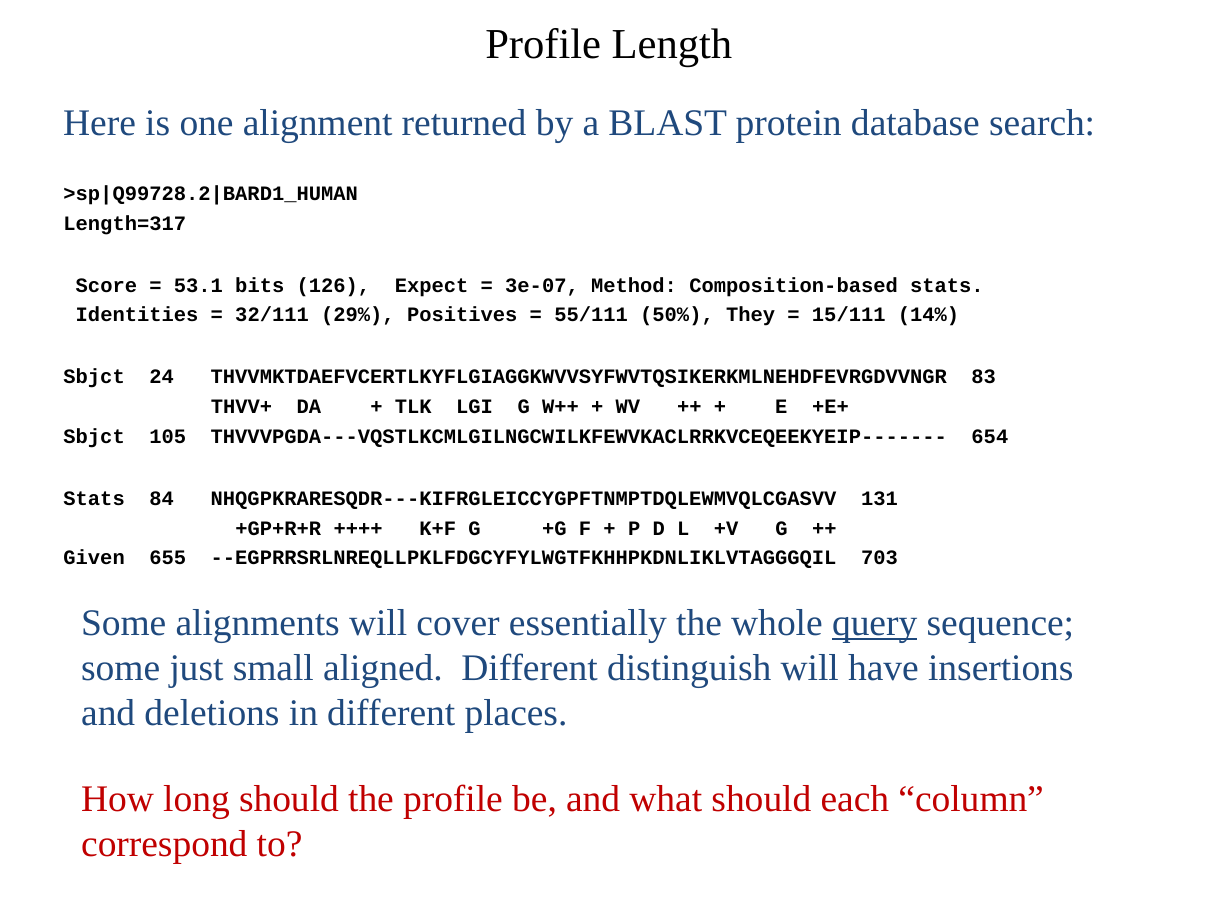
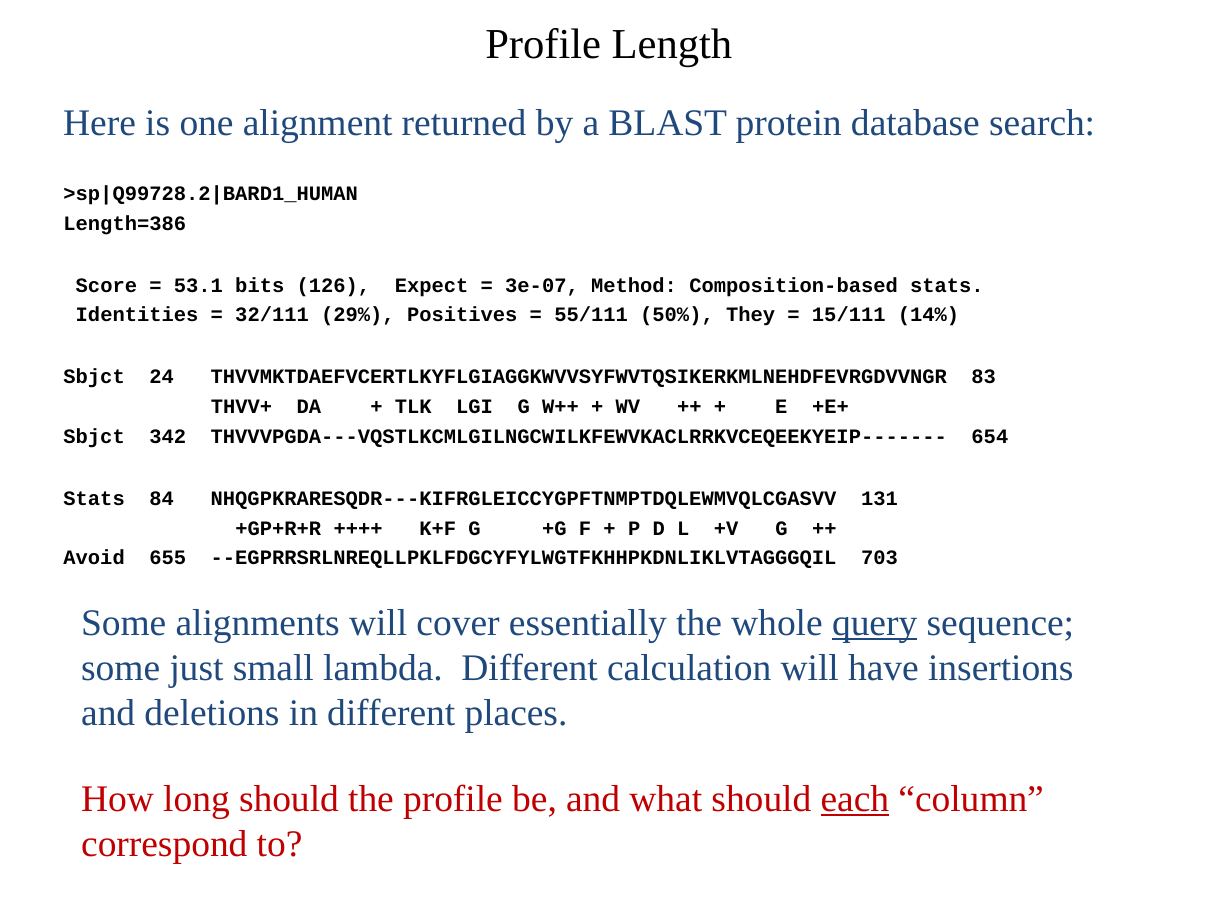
Length=317: Length=317 -> Length=386 (125, 224)
105: 105 -> 342 (168, 437)
Given: Given -> Avoid (94, 558)
aligned: aligned -> lambda (383, 668)
distinguish: distinguish -> calculation (689, 668)
each underline: none -> present (855, 799)
